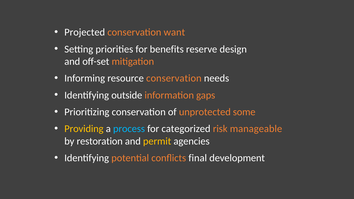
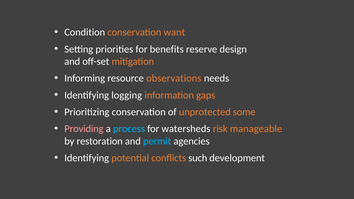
Projected: Projected -> Condition (85, 32)
resource conservation: conservation -> observations (174, 78)
outside: outside -> logging (127, 95)
Providing colour: yellow -> pink (84, 129)
categorized: categorized -> watersheds (186, 129)
permit colour: yellow -> light blue (157, 141)
final: final -> such (198, 158)
